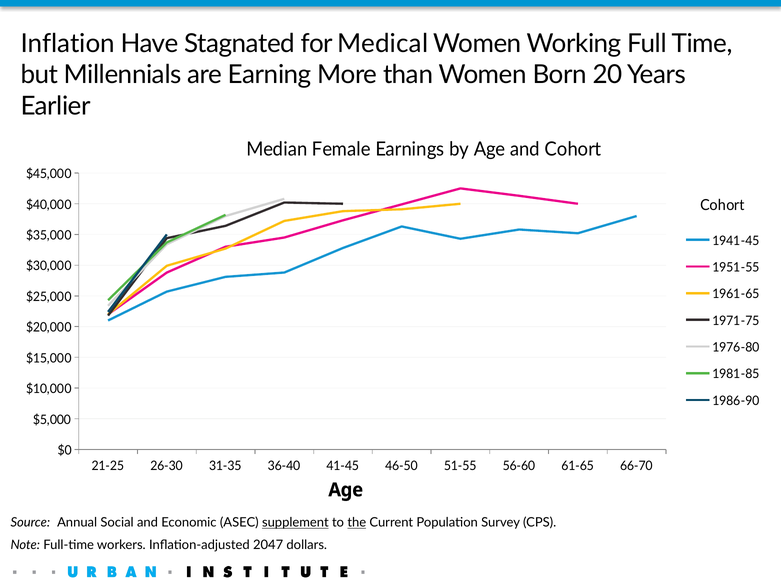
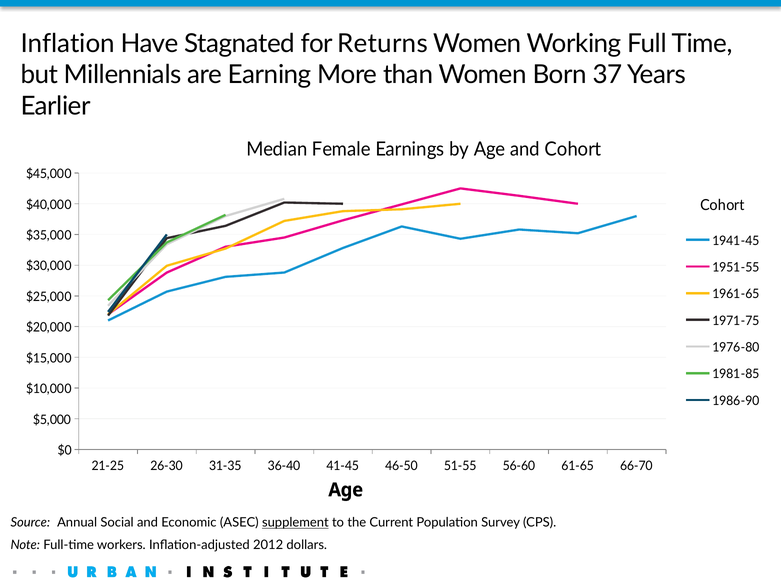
Medical: Medical -> Returns (383, 43)
20: 20 -> 37 (608, 75)
the underline: present -> none (357, 522)
2047: 2047 -> 2012 (268, 545)
